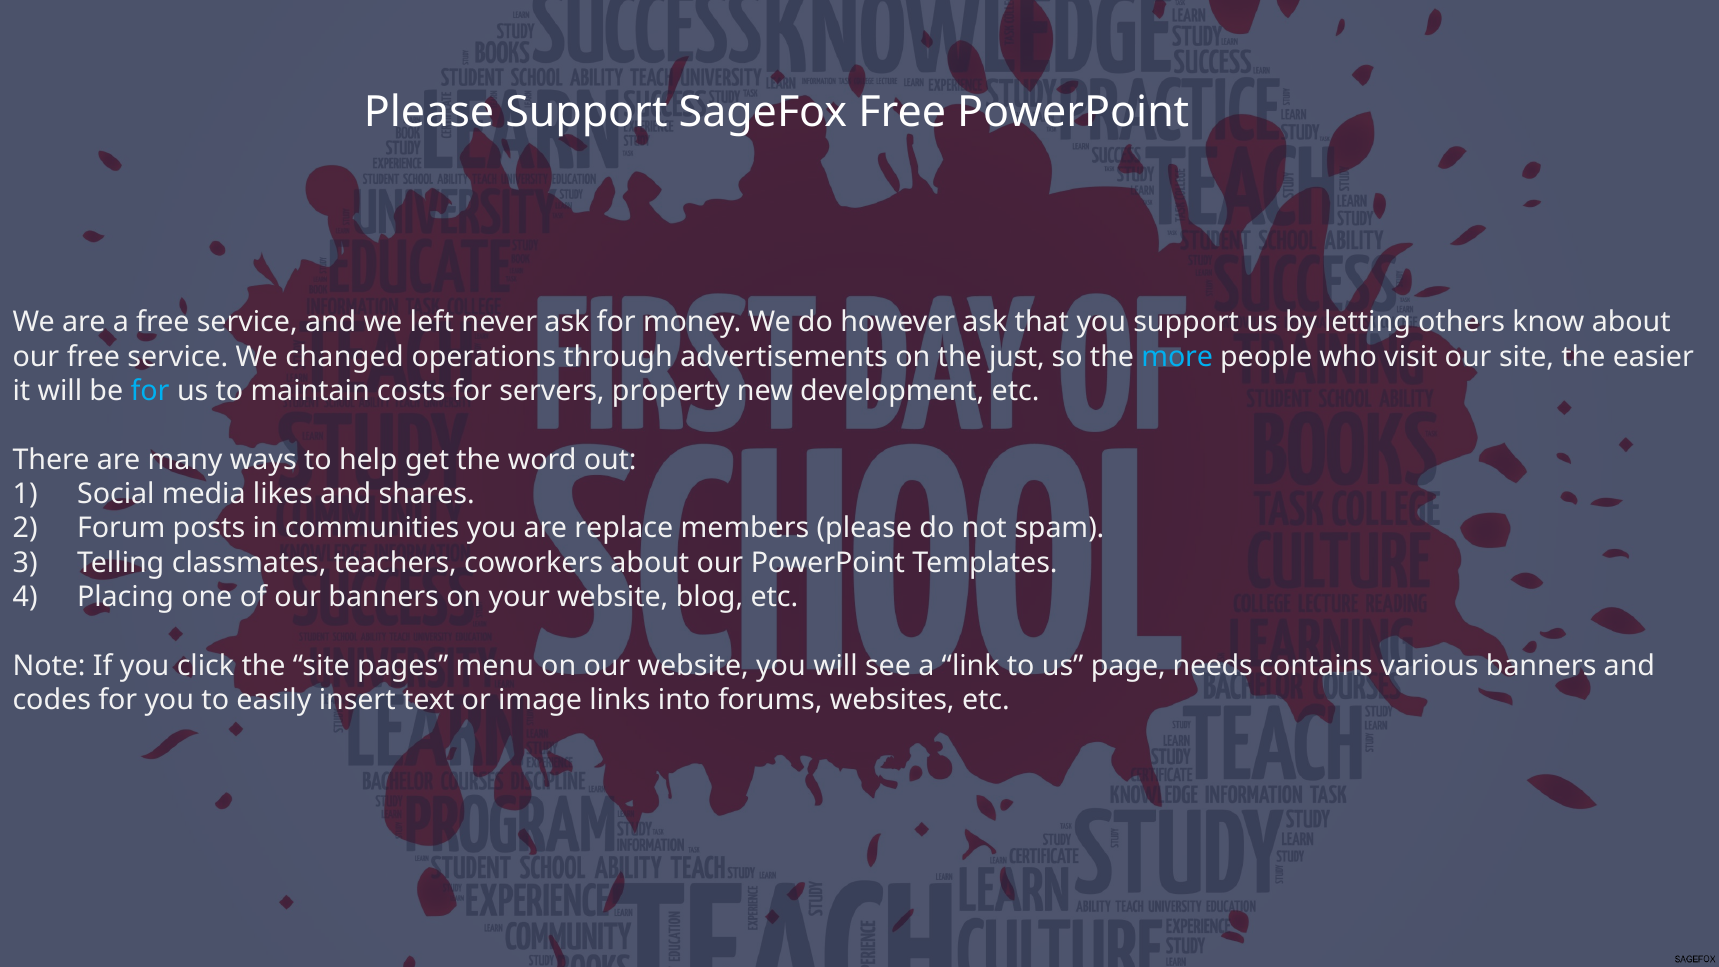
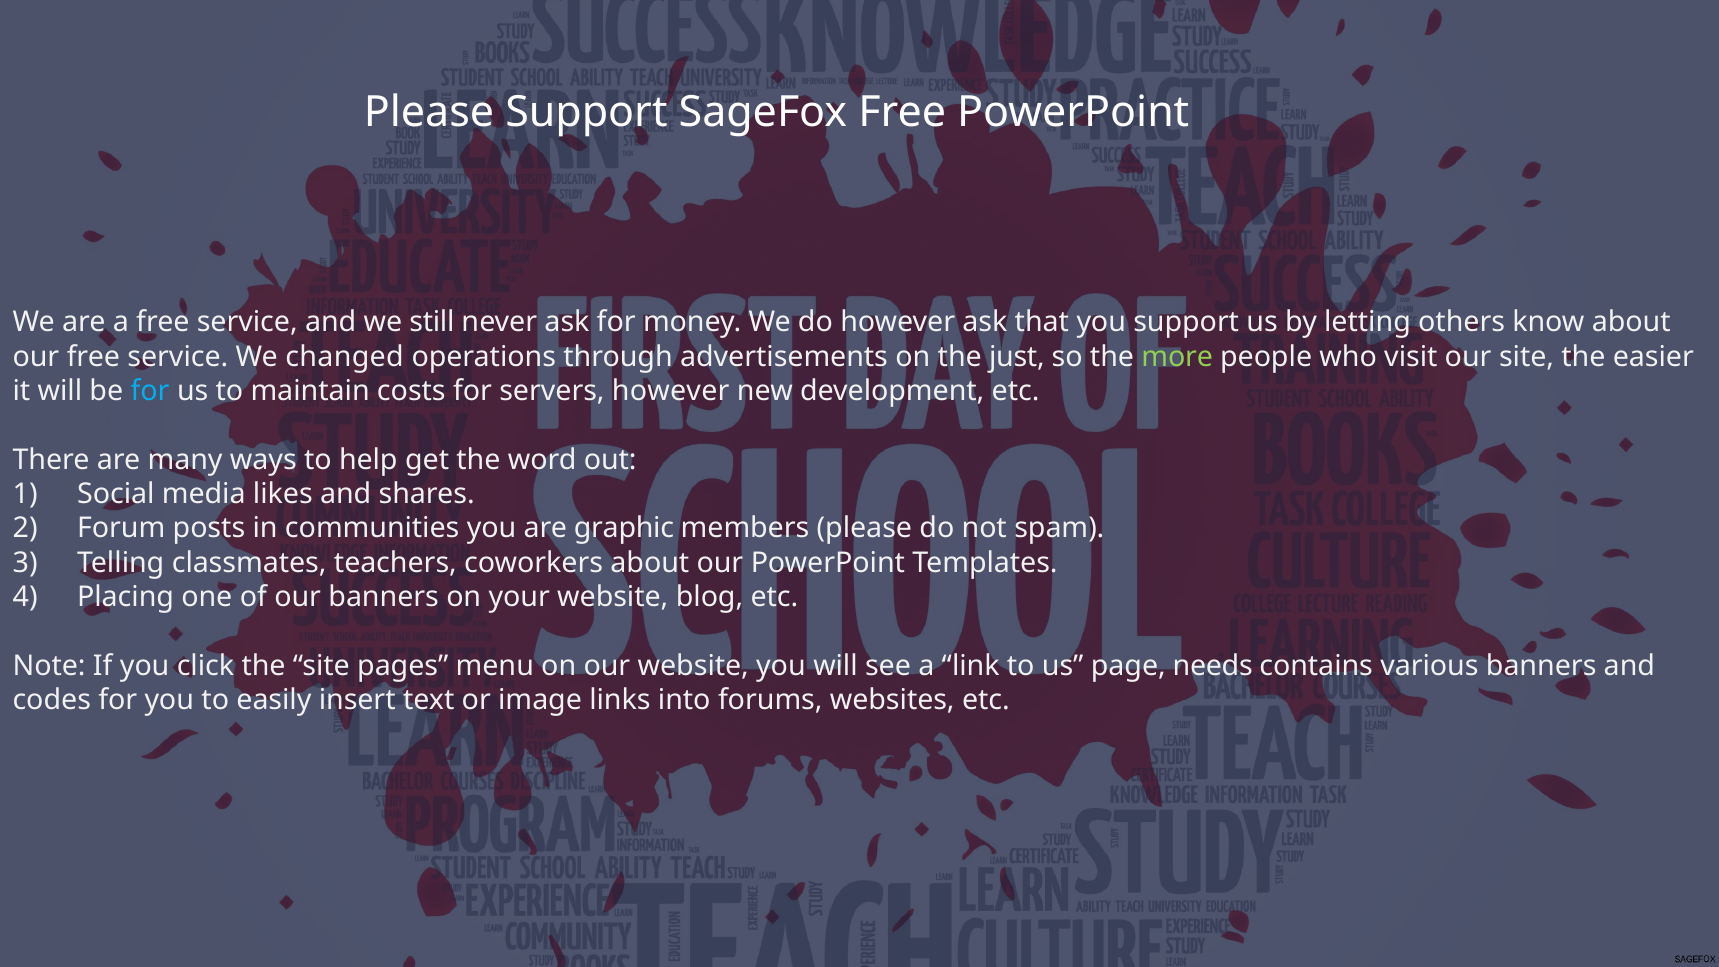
left: left -> still (432, 322)
more colour: light blue -> light green (1177, 357)
servers property: property -> however (671, 391)
replace: replace -> graphic (624, 528)
